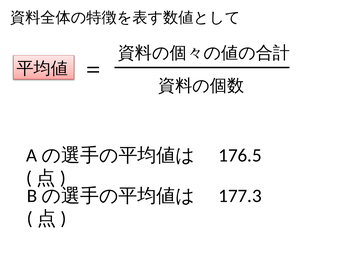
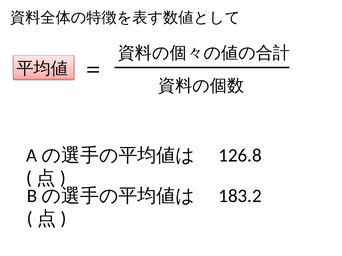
176.5: 176.5 -> 126.8 (240, 156)
177.3: 177.3 -> 183.2 (240, 196)
